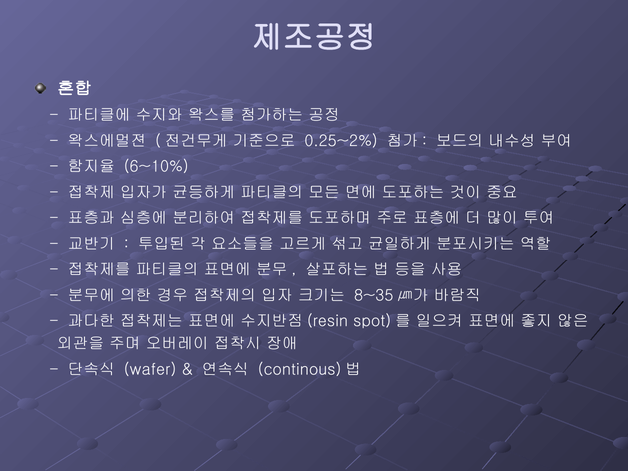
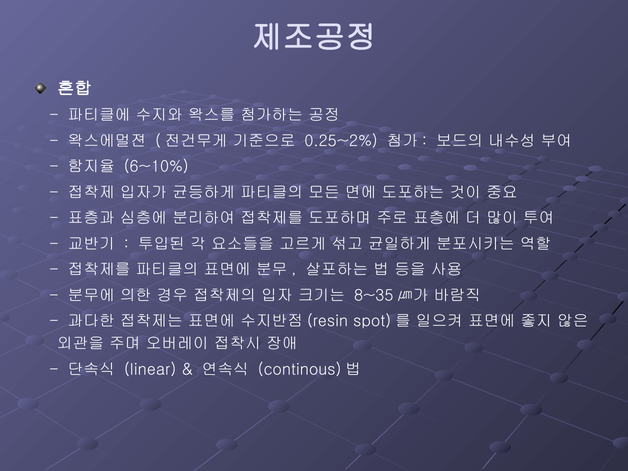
wafer: wafer -> linear (150, 369)
